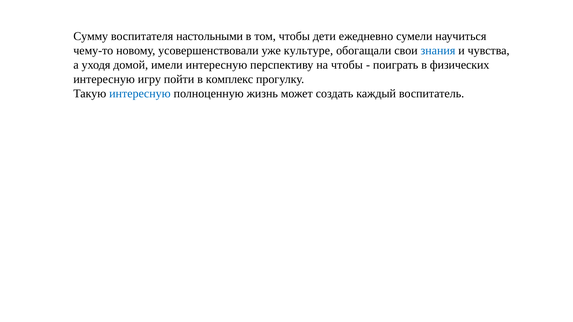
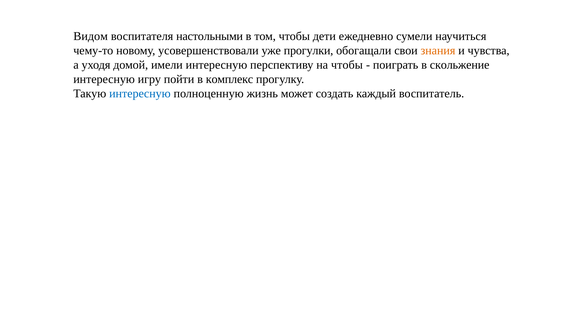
Сумму: Сумму -> Видом (91, 36)
культуре: культуре -> прогулки (309, 51)
знания colour: blue -> orange (438, 51)
физических: физических -> скольжение (460, 65)
